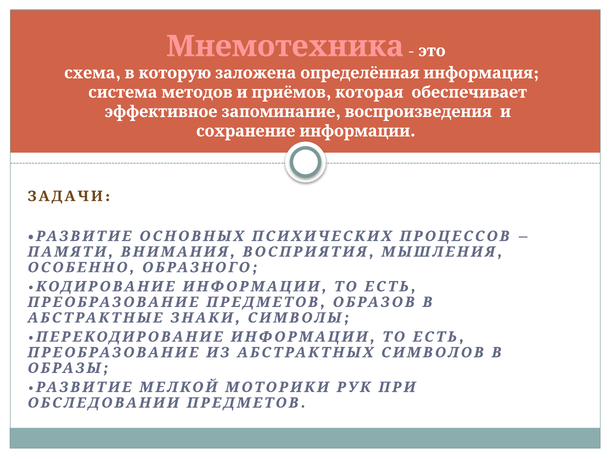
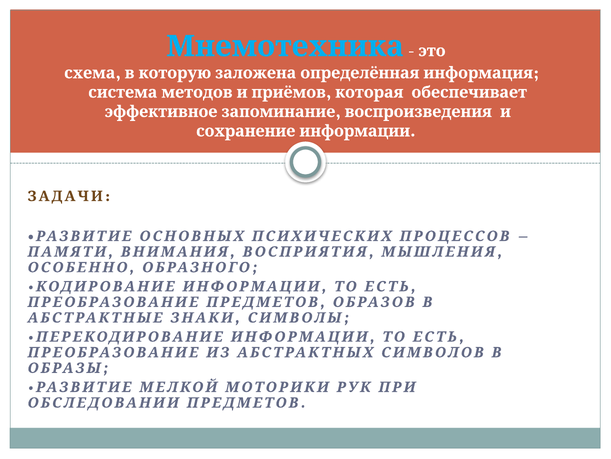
Мнемотехника colour: pink -> light blue (285, 46)
